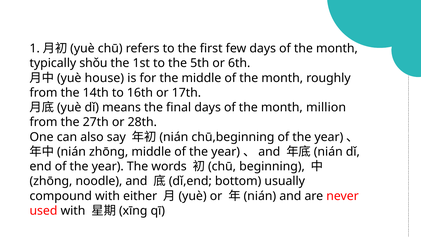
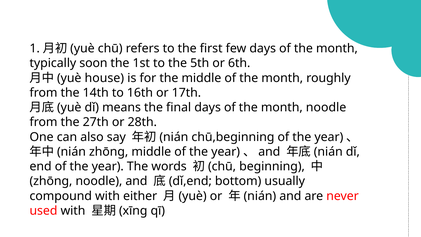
shǒu: shǒu -> soon (93, 63)
month million: million -> noodle (326, 107)
